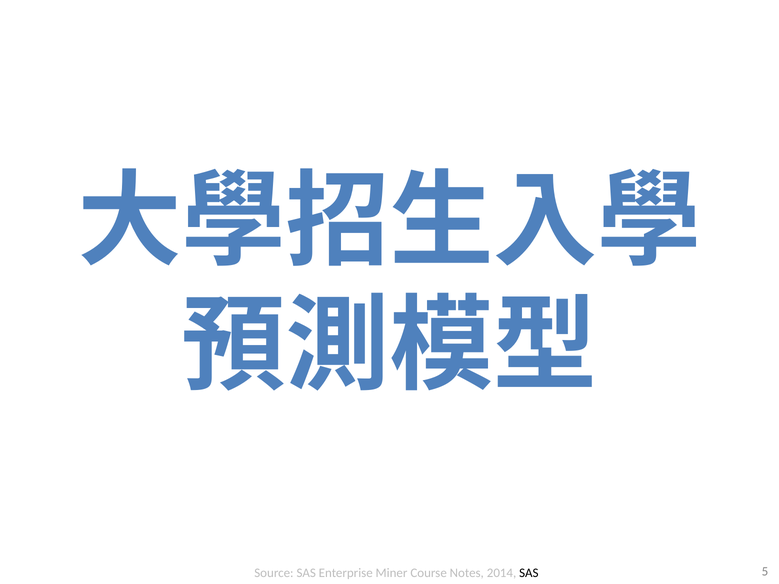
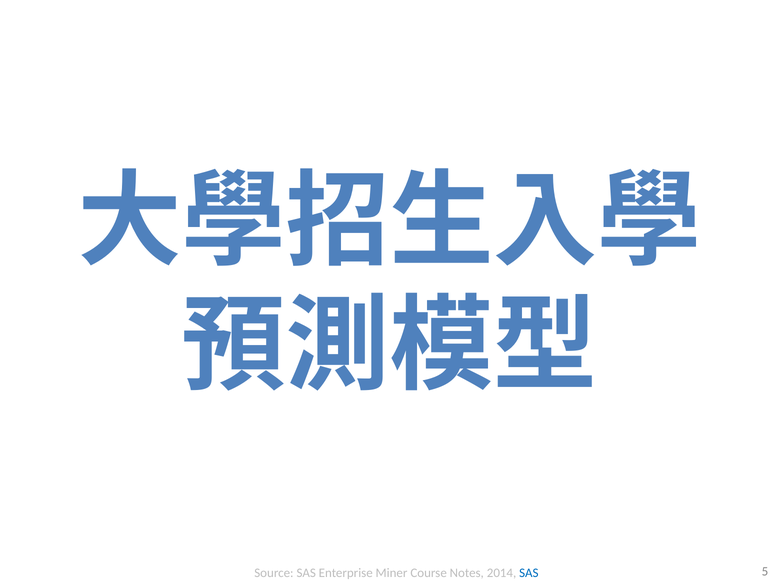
SAS colour: black -> blue (529, 573)
